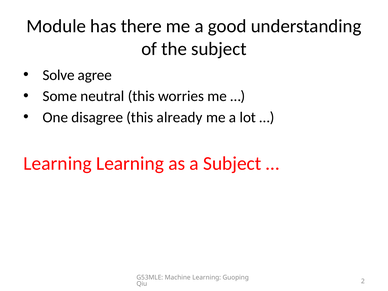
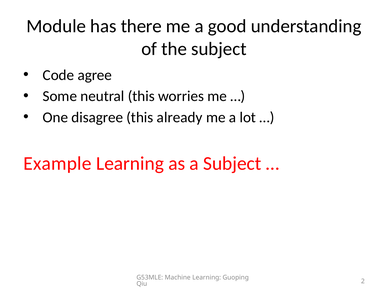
Solve: Solve -> Code (58, 75)
Learning: Learning -> Example (57, 163)
